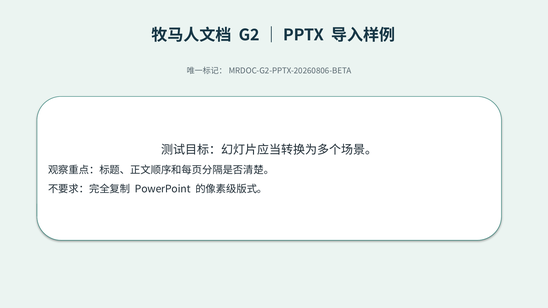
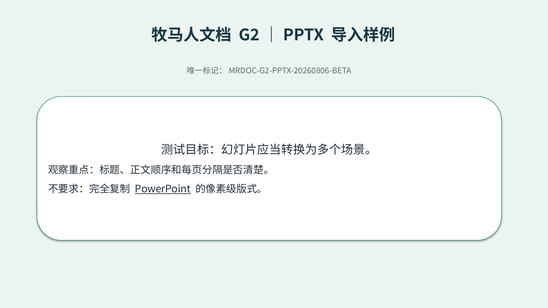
PowerPoint underline: none -> present (163, 189)
